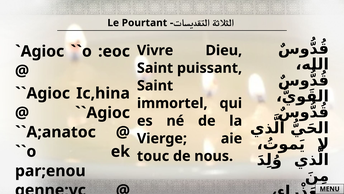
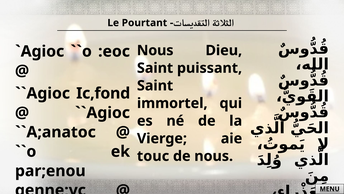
Vivre: Vivre -> Nous (155, 50)
Ic,hina: Ic,hina -> Ic,fond (103, 93)
